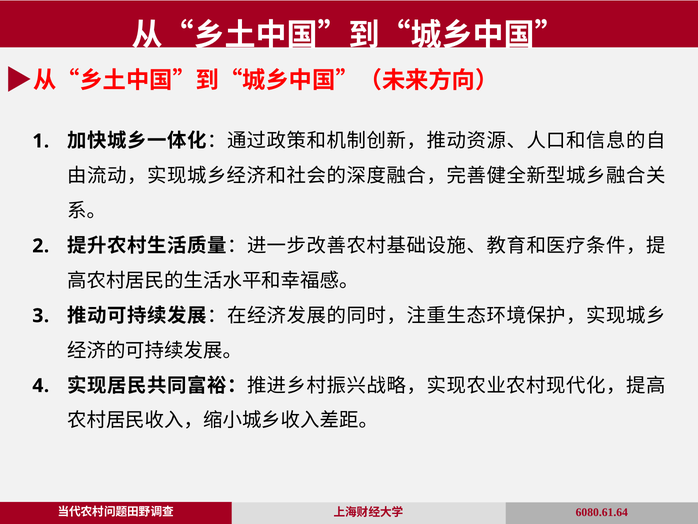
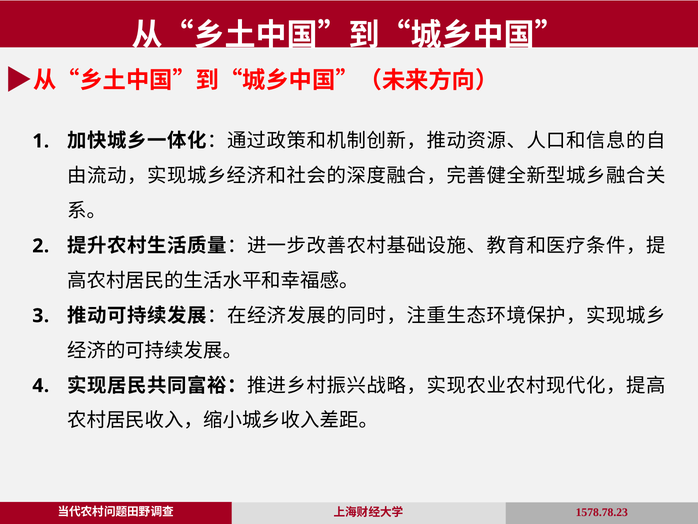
6080.61.64: 6080.61.64 -> 1578.78.23 (602, 512)
